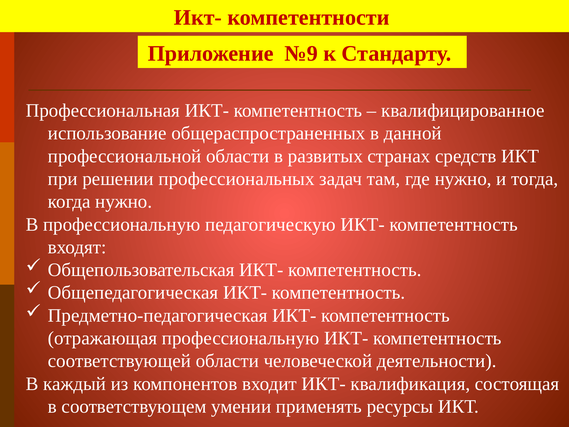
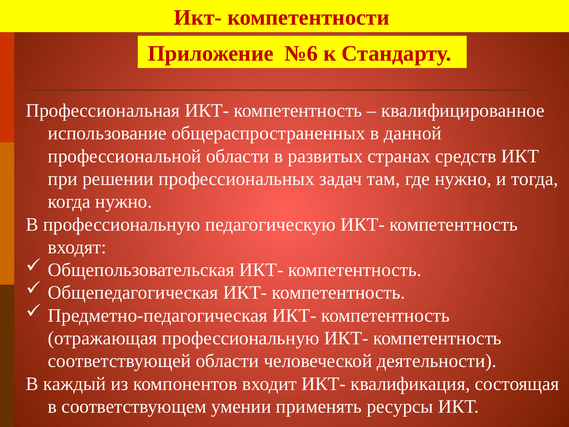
№9: №9 -> №6 (301, 53)
